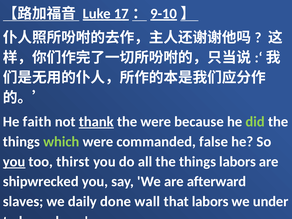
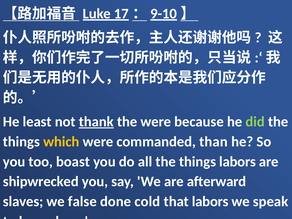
faith: faith -> least (37, 122)
which colour: light green -> yellow (61, 142)
false: false -> than (214, 142)
you underline: present -> none (14, 162)
thirst: thirst -> boast (73, 162)
daily: daily -> false (82, 202)
wall: wall -> cold (147, 202)
under: under -> speak (271, 202)
